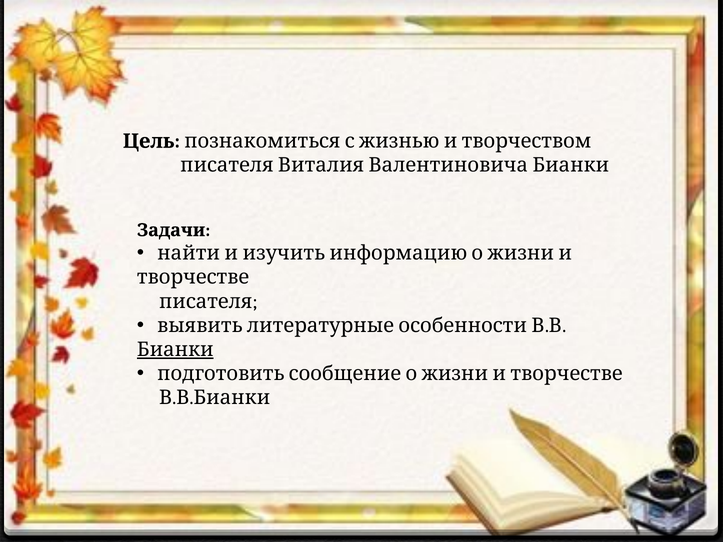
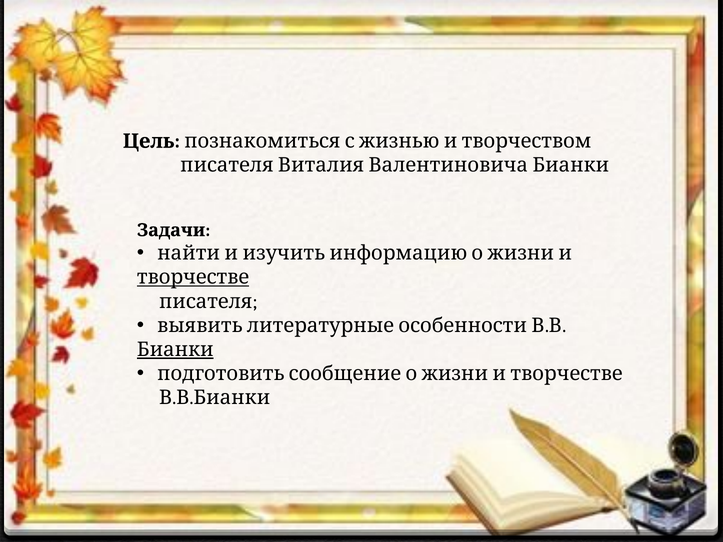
творчестве underline: none -> present (193, 277)
